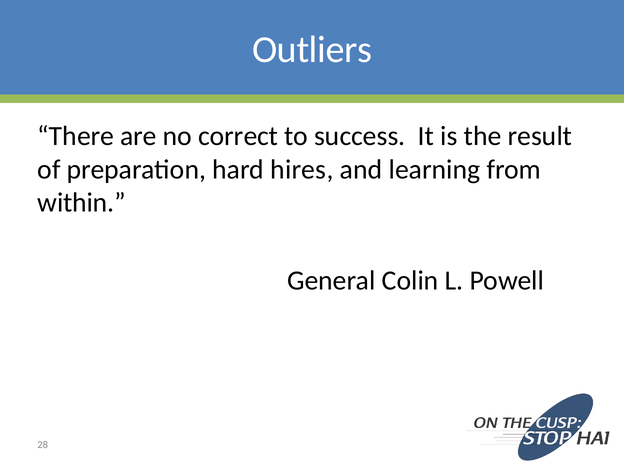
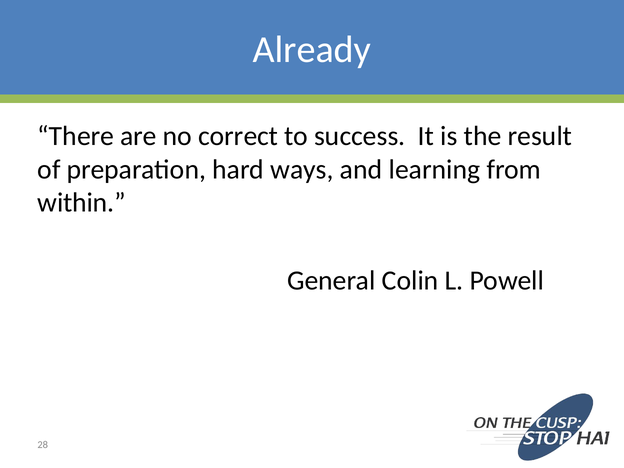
Outliers: Outliers -> Already (312, 49)
hires: hires -> ways (302, 169)
